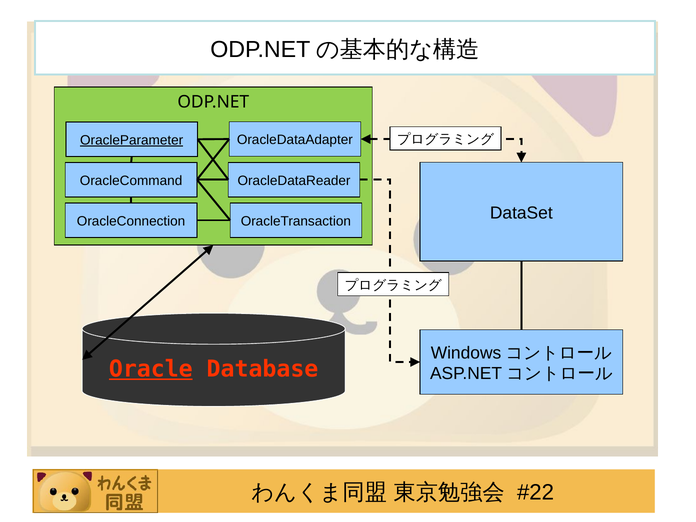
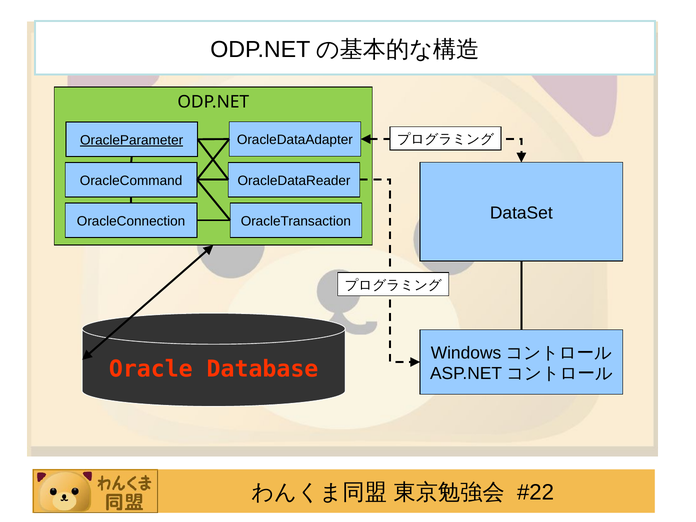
Oracle underline: present -> none (151, 369)
